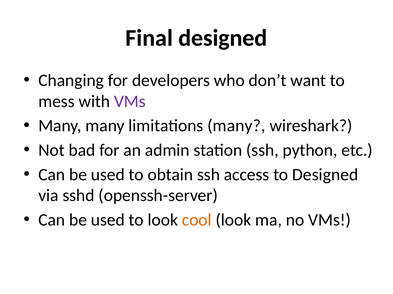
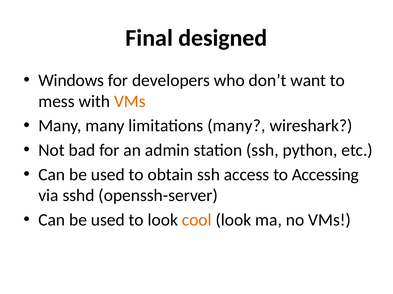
Changing: Changing -> Windows (71, 81)
VMs colour: purple -> orange (130, 102)
to Designed: Designed -> Accessing (325, 175)
